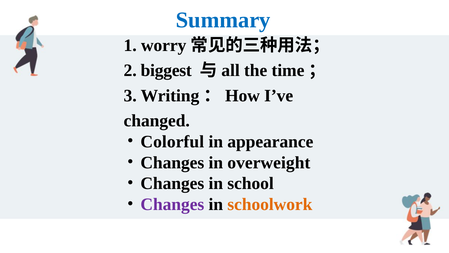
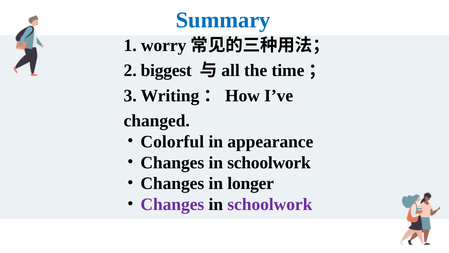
overweight: overweight -> schoolwork (269, 162)
school: school -> longer (251, 183)
schoolwork colour: orange -> purple (270, 204)
